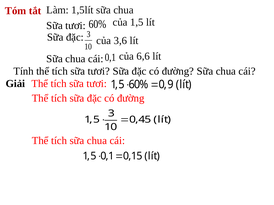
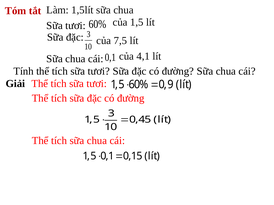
3,6: 3,6 -> 7,5 (120, 41)
6,6: 6,6 -> 4,1 (143, 56)
